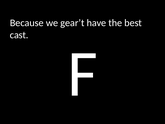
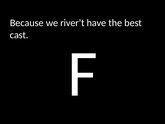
gear’t: gear’t -> river’t (72, 23)
